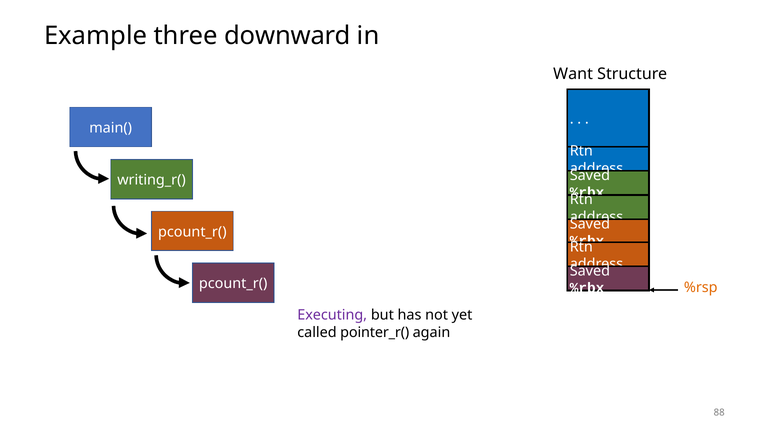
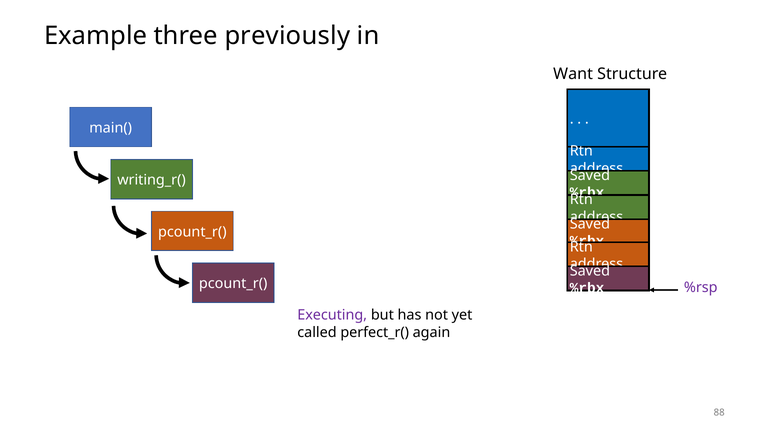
downward: downward -> previously (287, 36)
%rsp colour: orange -> purple (701, 287)
pointer_r(: pointer_r( -> perfect_r( (375, 332)
